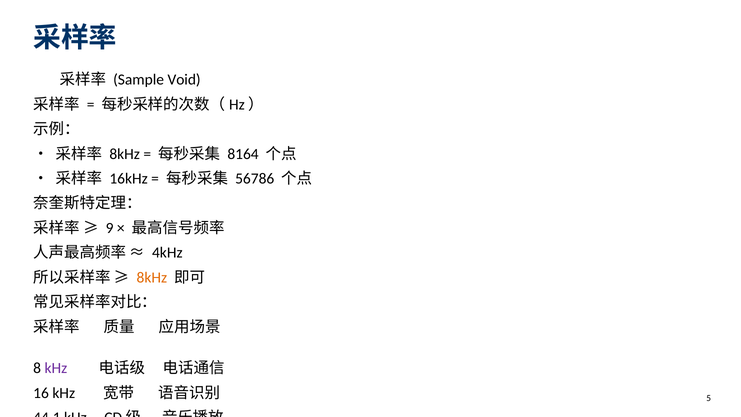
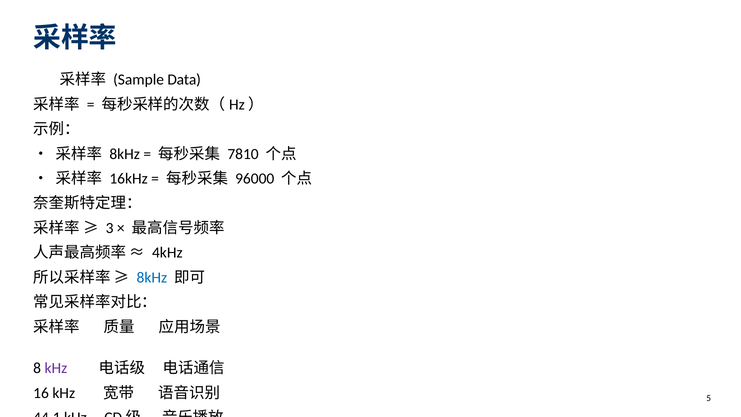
Void: Void -> Data (184, 80)
8164: 8164 -> 7810 (243, 154)
56786: 56786 -> 96000 (255, 179)
9: 9 -> 3 (110, 228)
8kHz colour: orange -> blue (152, 277)
